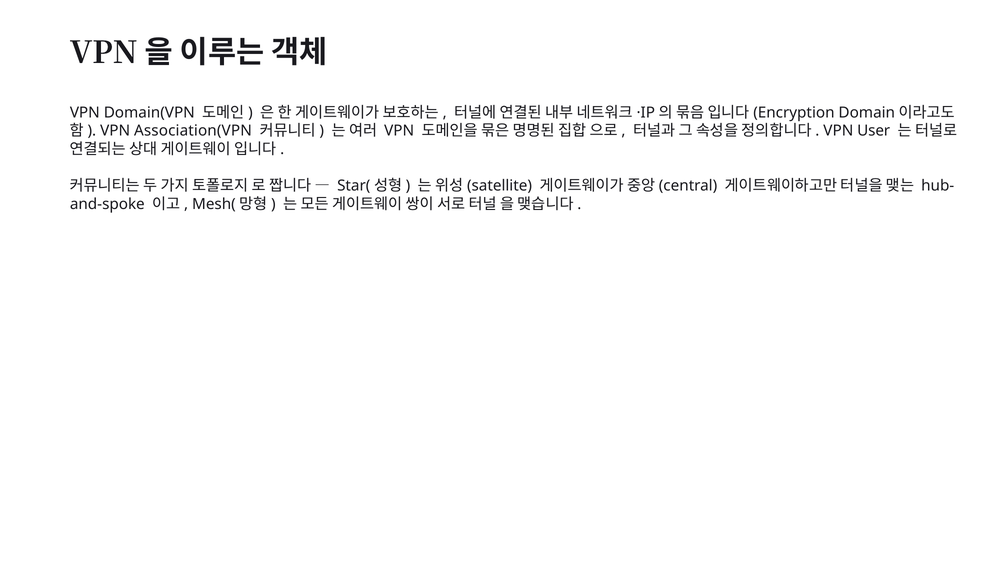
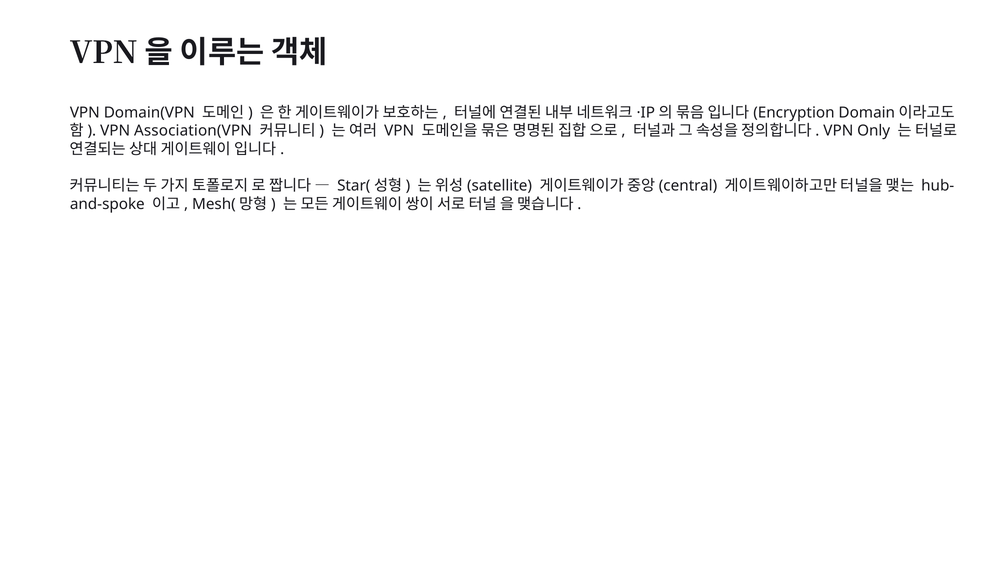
User: User -> Only (874, 131)
